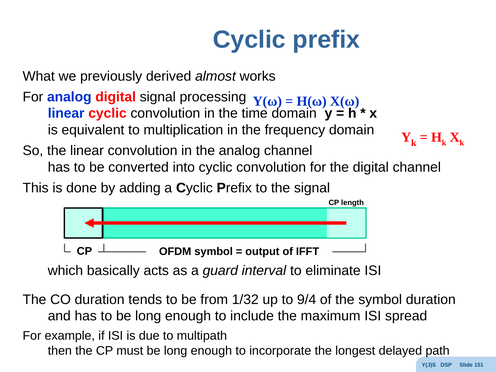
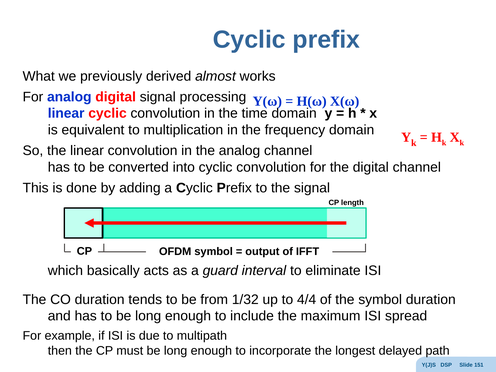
9/4: 9/4 -> 4/4 (307, 300)
